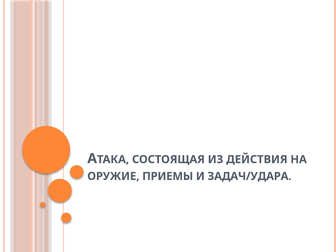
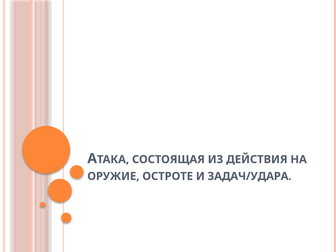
ПРИЕМЫ: ПРИЕМЫ -> ОСТРОТЕ (168, 176)
